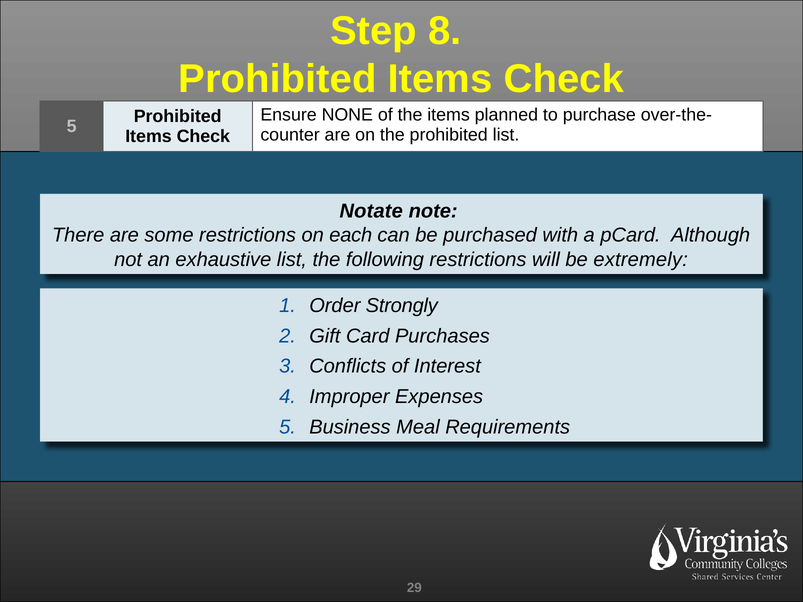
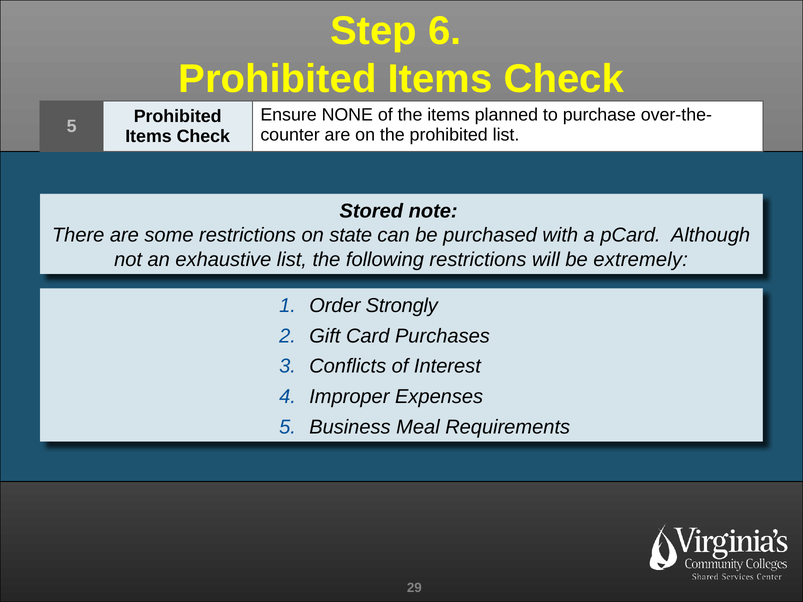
8: 8 -> 6 (445, 31)
Notate: Notate -> Stored (371, 211)
each: each -> state (351, 235)
